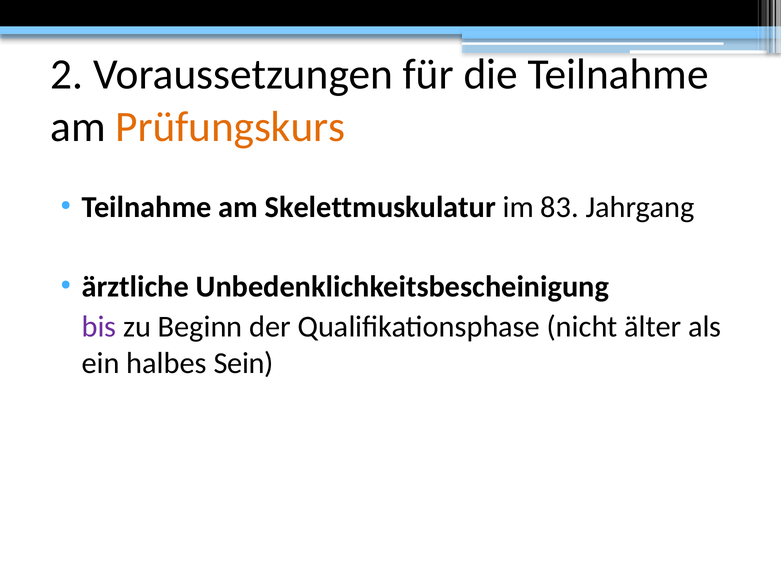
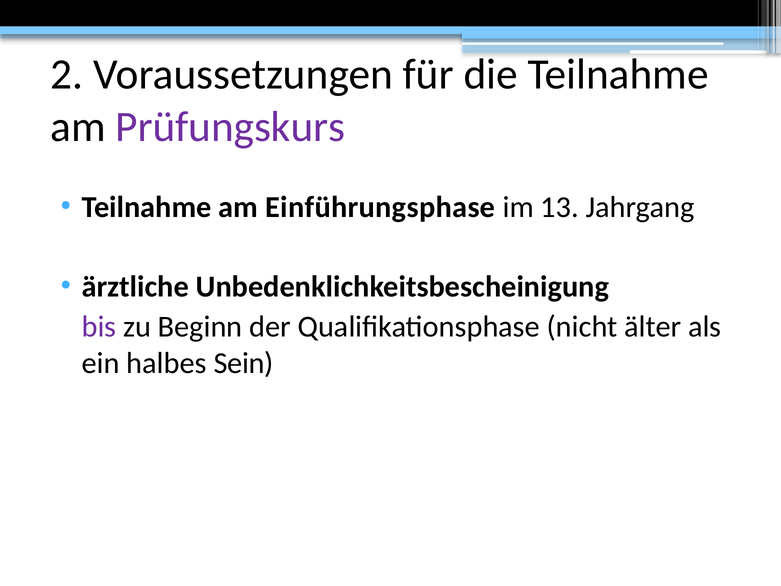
Prüfungskurs colour: orange -> purple (230, 127)
Skelettmuskulatur: Skelettmuskulatur -> Einführungsphase (380, 207)
83: 83 -> 13 (560, 207)
